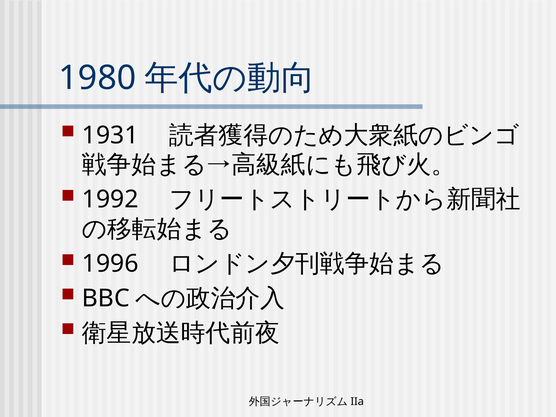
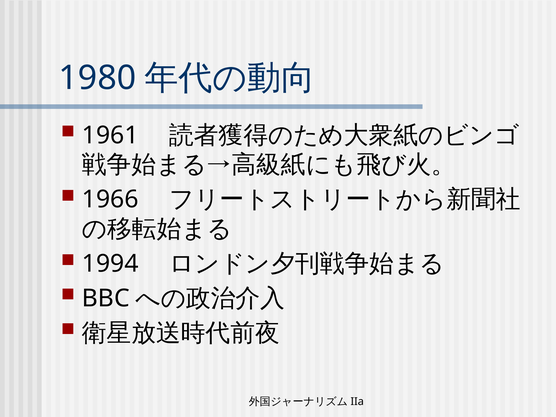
1931: 1931 -> 1961 (110, 135)
1992: 1992 -> 1966 (110, 199)
1996: 1996 -> 1994 (110, 264)
